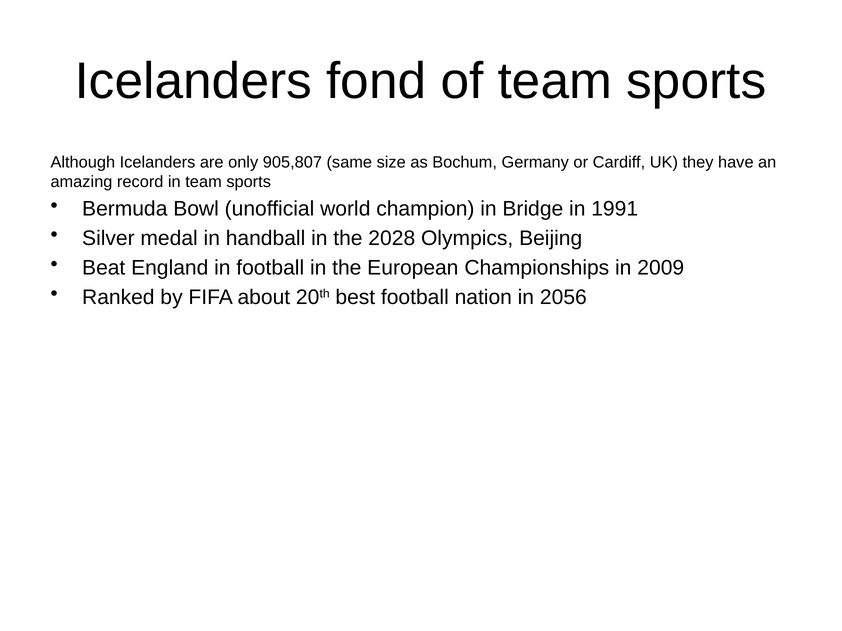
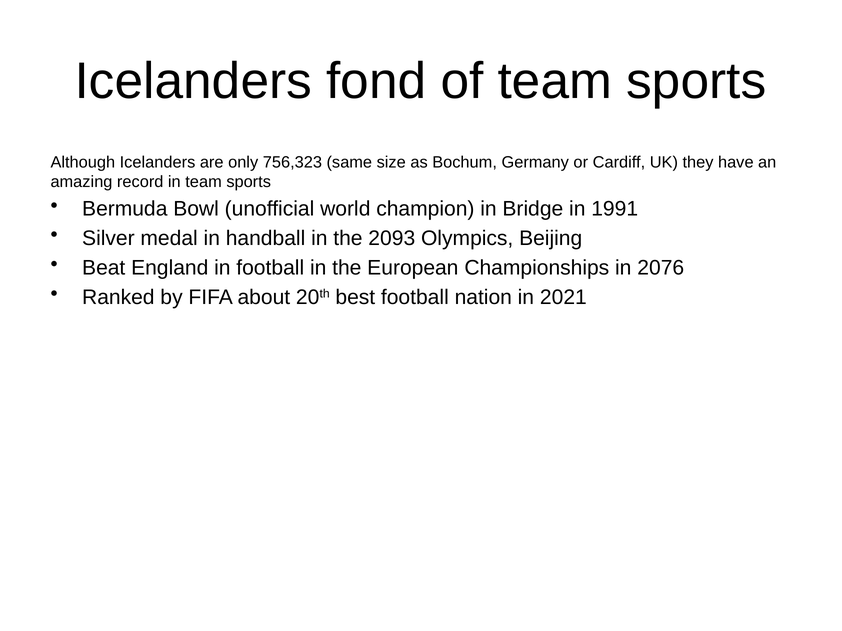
905,807: 905,807 -> 756,323 (292, 163)
2028: 2028 -> 2093 (392, 239)
2009: 2009 -> 2076 (661, 268)
2056: 2056 -> 2021 (563, 298)
